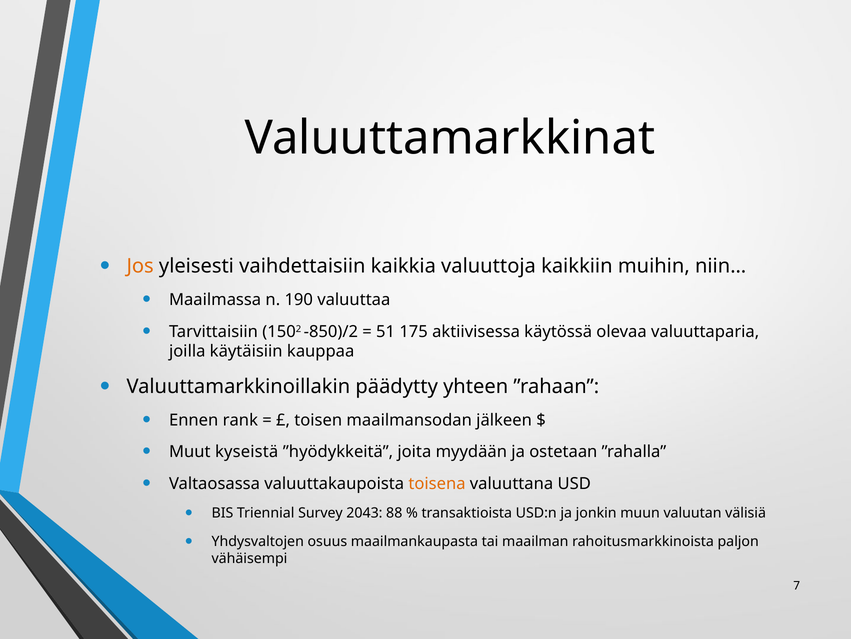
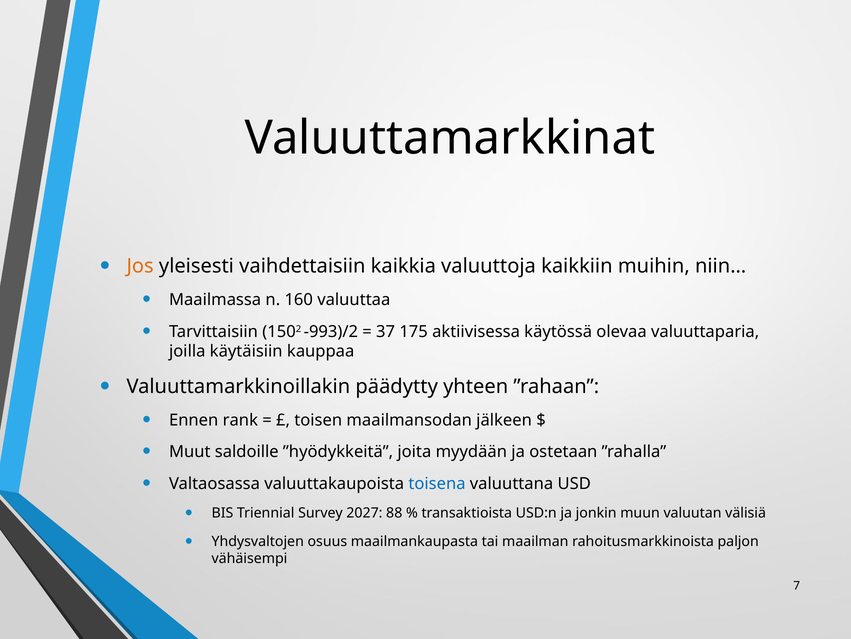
190: 190 -> 160 (299, 299)
-850)/2: -850)/2 -> -993)/2 (331, 331)
51: 51 -> 37 (386, 331)
kyseistä: kyseistä -> saldoille (247, 451)
toisena colour: orange -> blue (437, 483)
2043: 2043 -> 2027 (364, 513)
